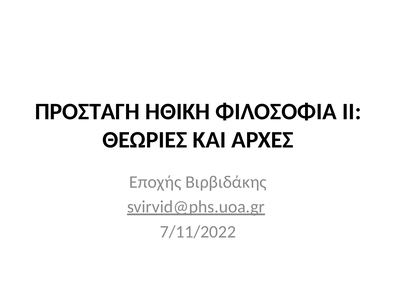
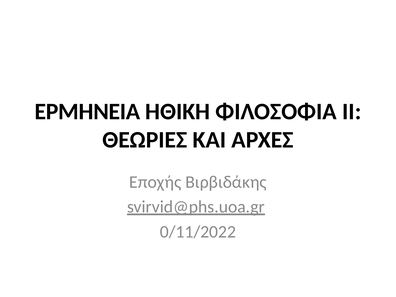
ΠΡΟΣΤΑΓΗ: ΠΡΟΣΤΑΓΗ -> ΕΡΜΗΝΕΙΑ (87, 112)
7/11/2022: 7/11/2022 -> 0/11/2022 (198, 232)
